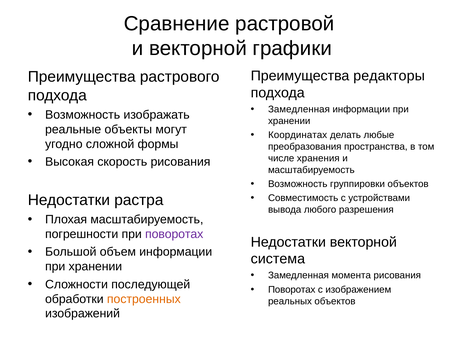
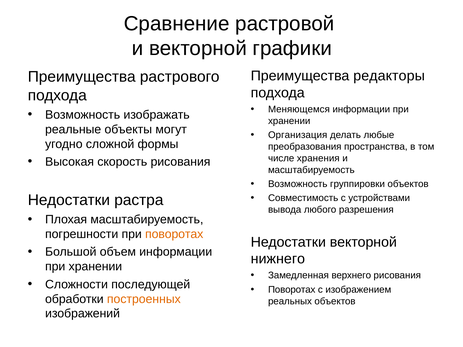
Замедленная: Замедленная -> Меняющемся (299, 110)
Координатах: Координатах -> Организация (298, 135)
поворотах colour: purple -> orange (174, 234)
система: система -> нижнего (278, 259)
момента: момента -> верхнего (351, 276)
